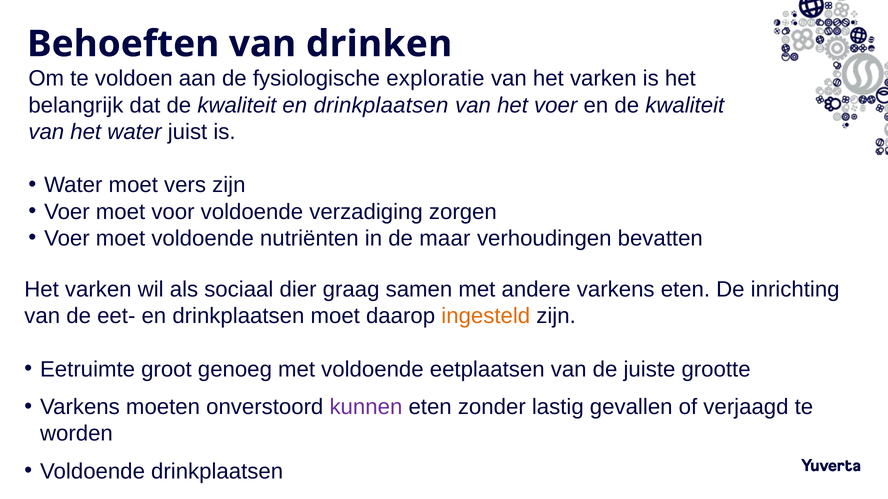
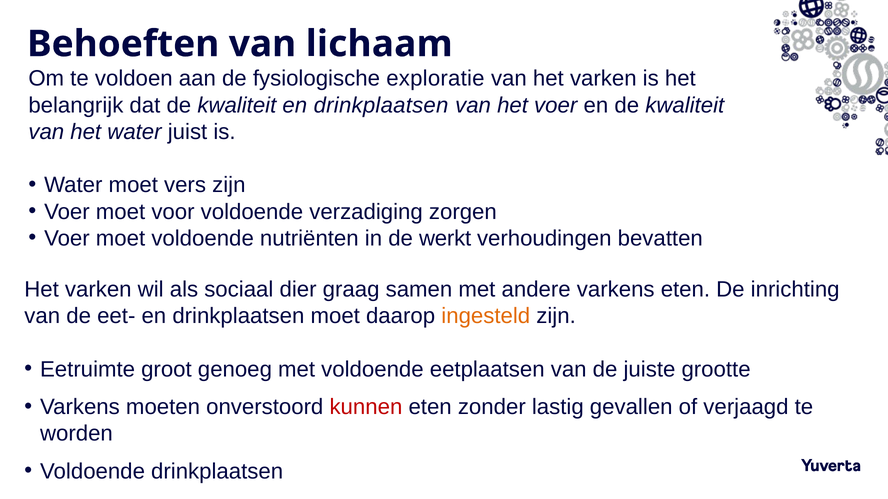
drinken: drinken -> lichaam (379, 44)
maar: maar -> werkt (445, 239)
kunnen colour: purple -> red (366, 407)
